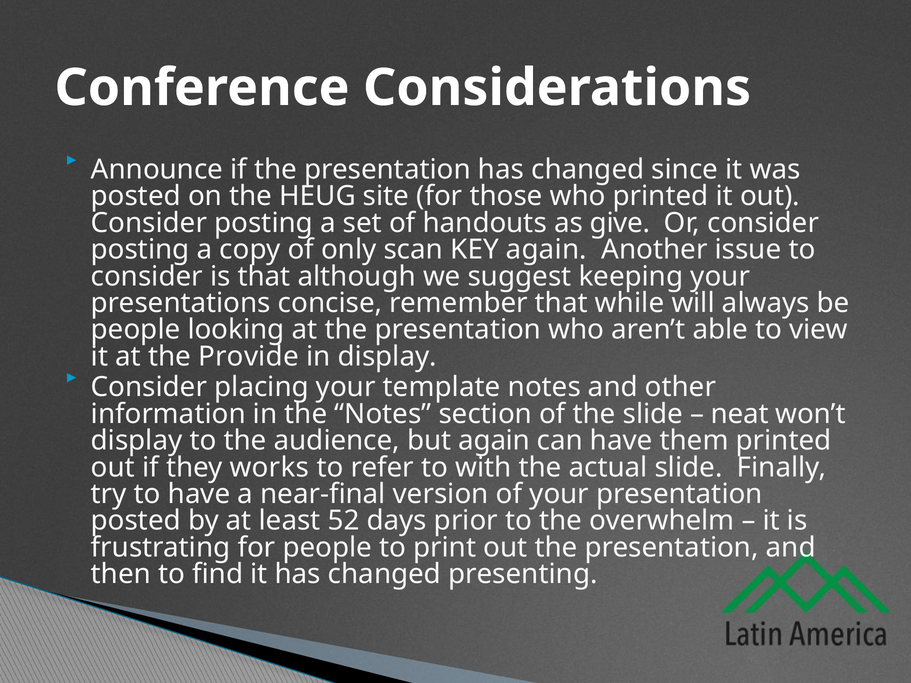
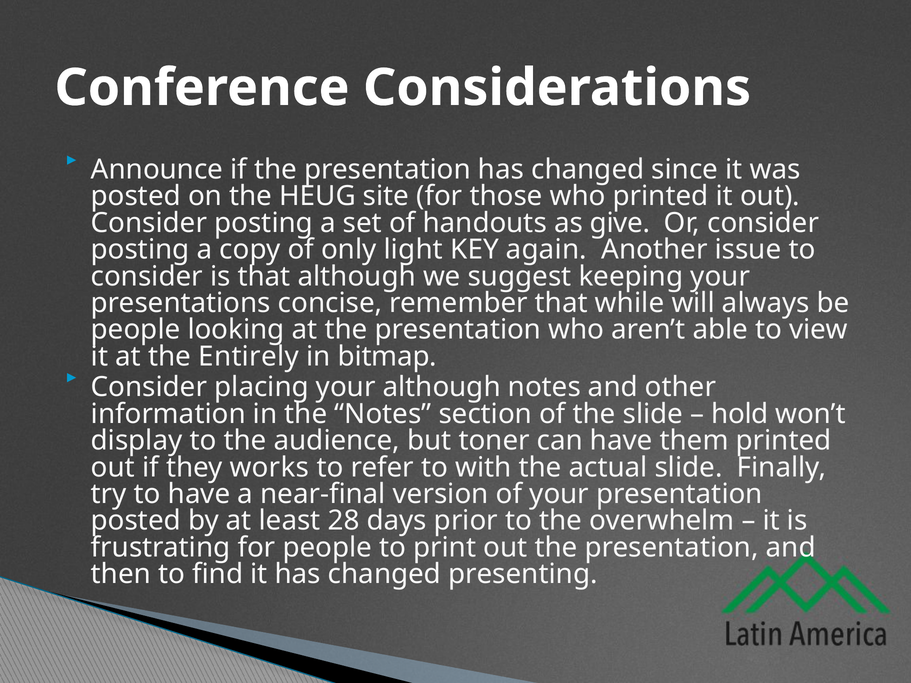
scan: scan -> light (413, 250)
Provide: Provide -> Entirely (249, 357)
in display: display -> bitmap (387, 357)
your template: template -> although (442, 387)
neat: neat -> hold (740, 414)
but again: again -> toner (494, 441)
52: 52 -> 28 (344, 521)
